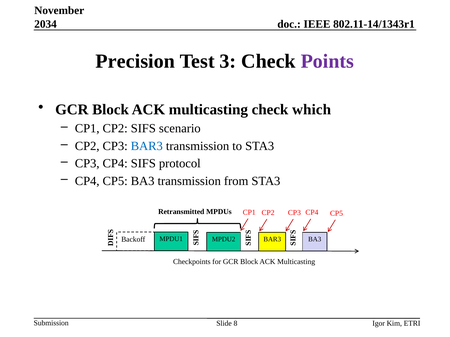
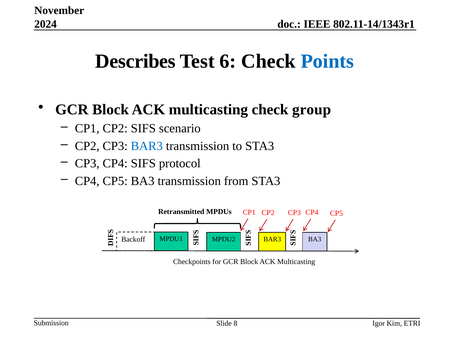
2034: 2034 -> 2024 (46, 24)
Precision: Precision -> Describes (135, 61)
3: 3 -> 6 (228, 61)
Points colour: purple -> blue (327, 61)
which: which -> group (312, 110)
